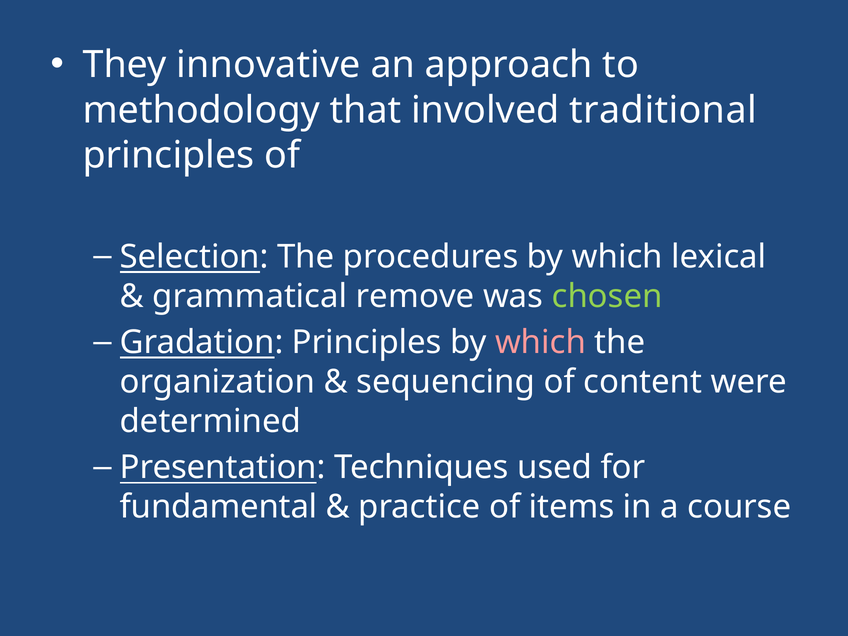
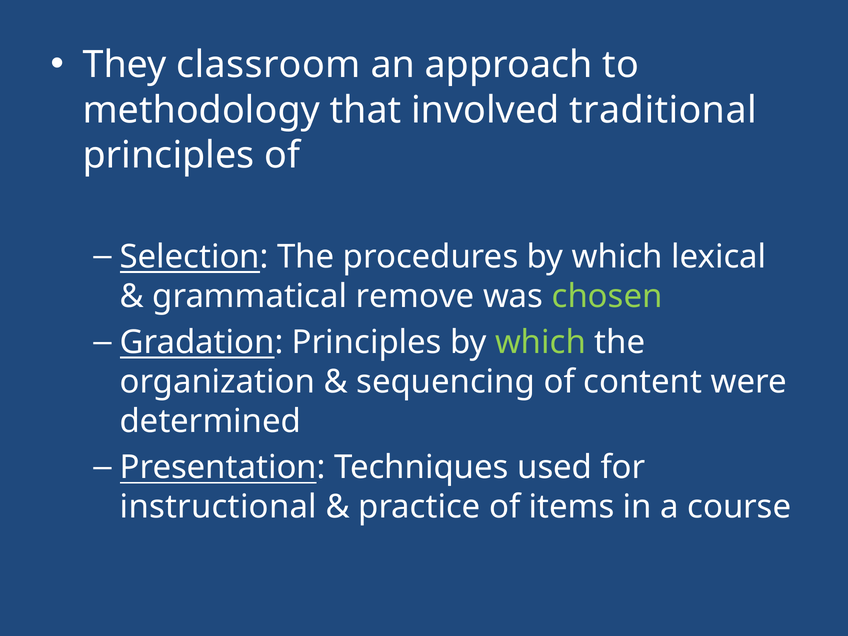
innovative: innovative -> classroom (268, 65)
which colour: pink -> light green (540, 342)
fundamental: fundamental -> instructional (218, 507)
